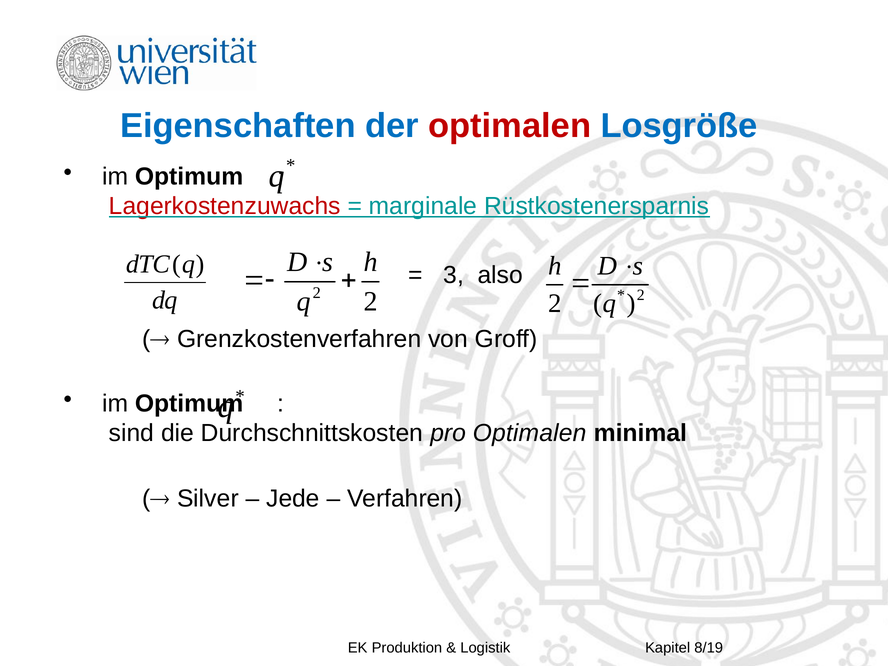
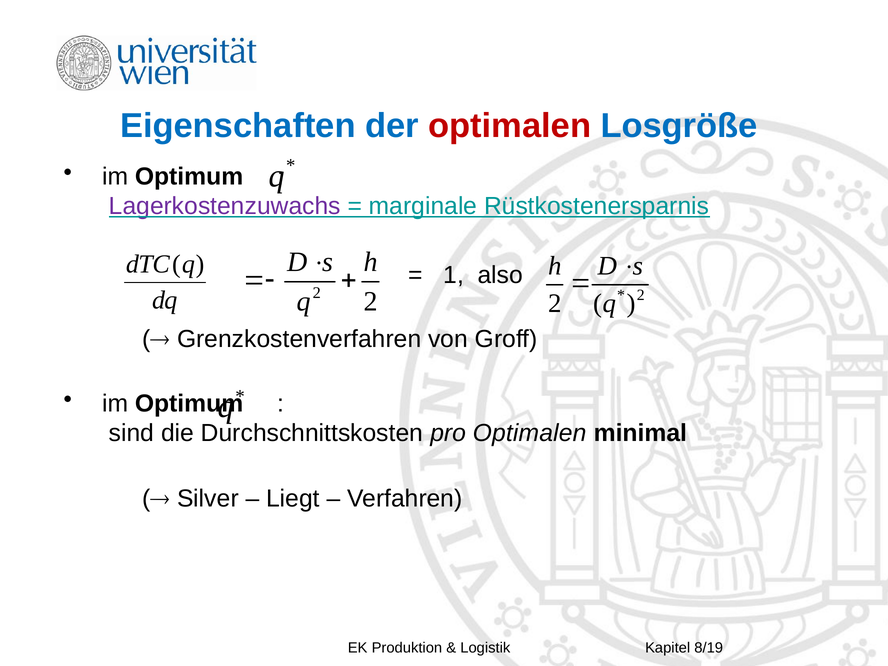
Lagerkostenzuwachs colour: red -> purple (225, 206)
3: 3 -> 1 (454, 275)
Jede: Jede -> Liegt (293, 499)
